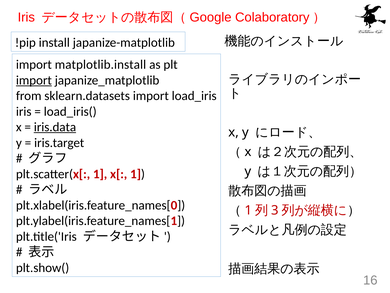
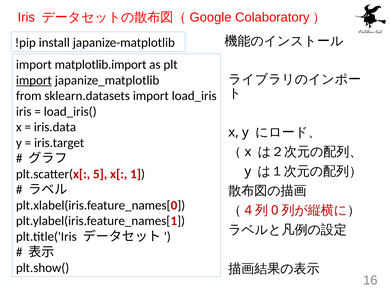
matplotlib.install: matplotlib.install -> matplotlib.import (101, 64)
iris.data underline: present -> none (55, 127)
plt.scatter(x[ 1: 1 -> 5 (100, 174)
1: 1 -> 4 (248, 210)
3: 3 -> 0 (275, 210)
